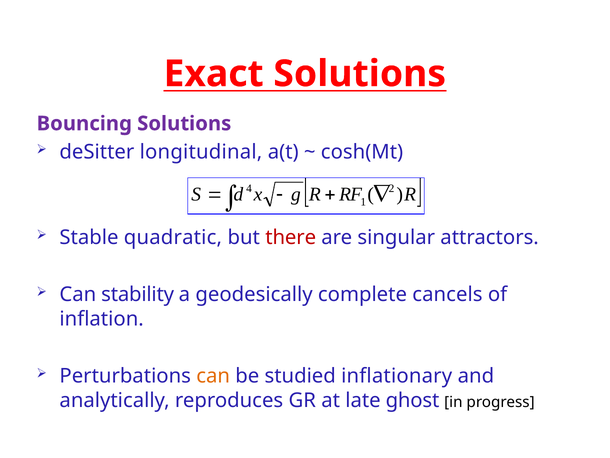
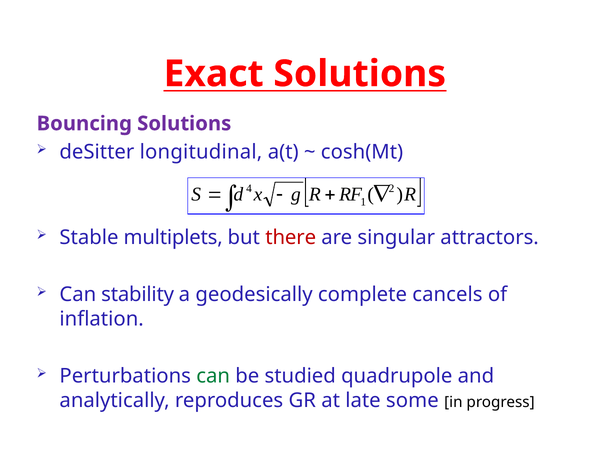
quadratic: quadratic -> multiplets (173, 237)
can colour: orange -> green (213, 375)
inflationary: inflationary -> quadrupole (397, 375)
ghost: ghost -> some (412, 400)
